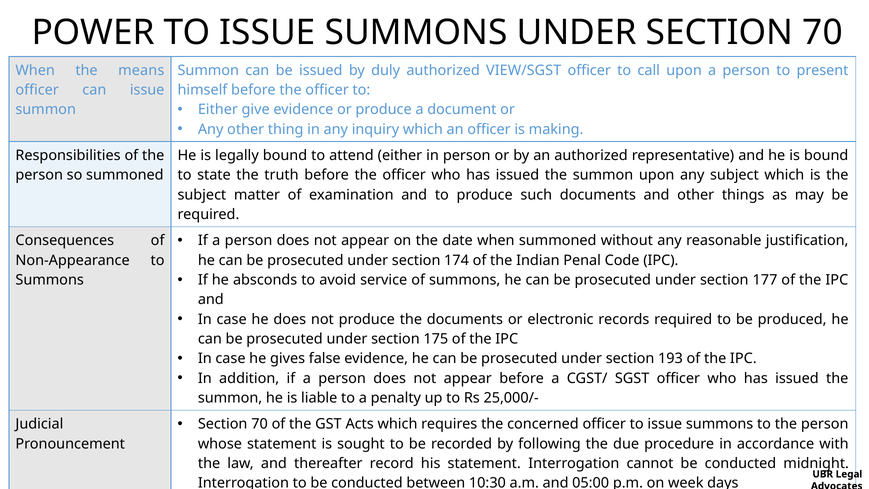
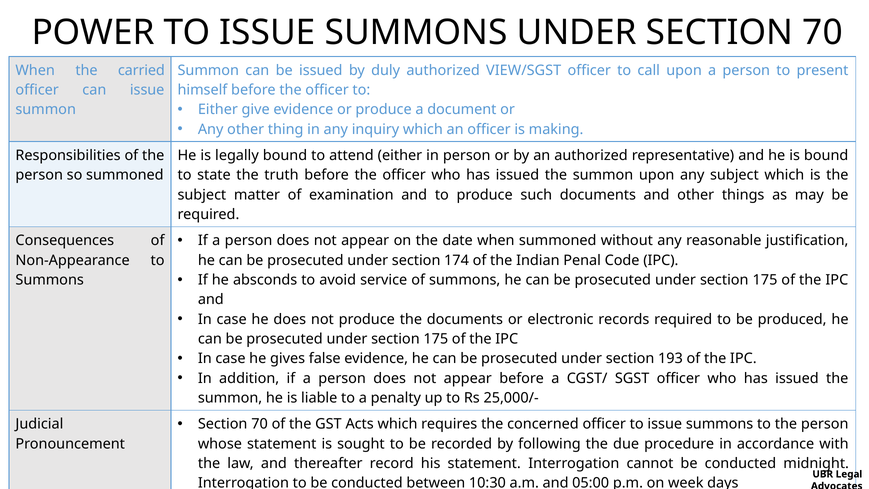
means: means -> carried (141, 70)
177: 177 -> 175 (765, 280)
